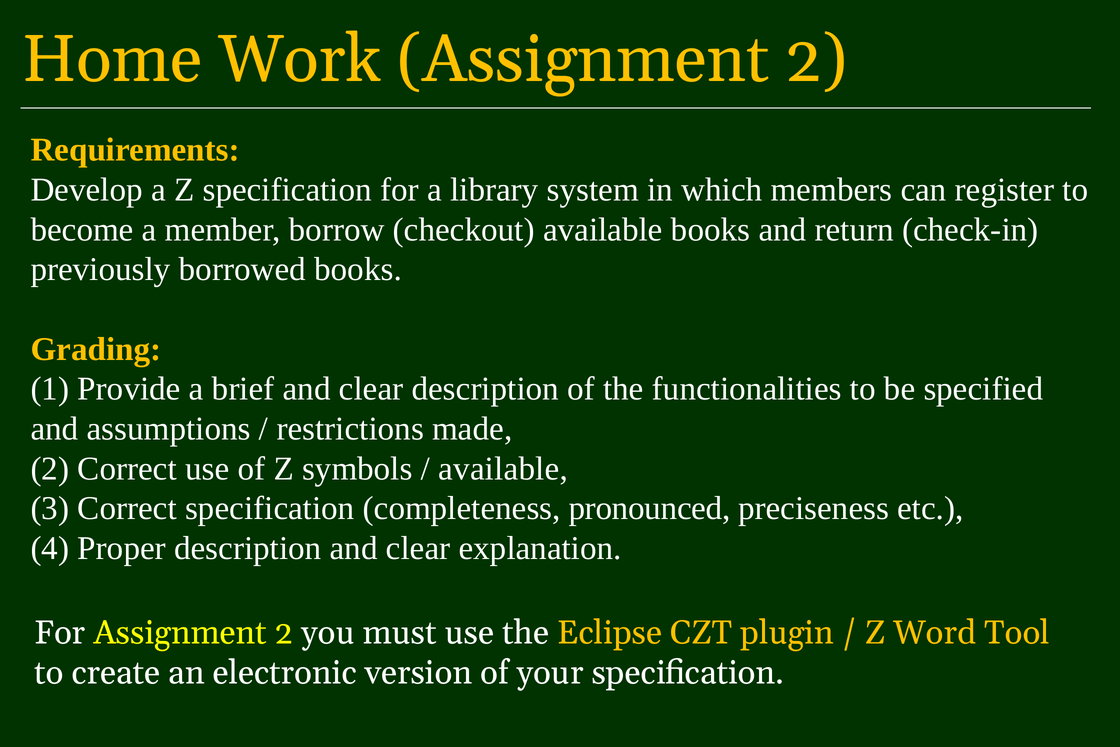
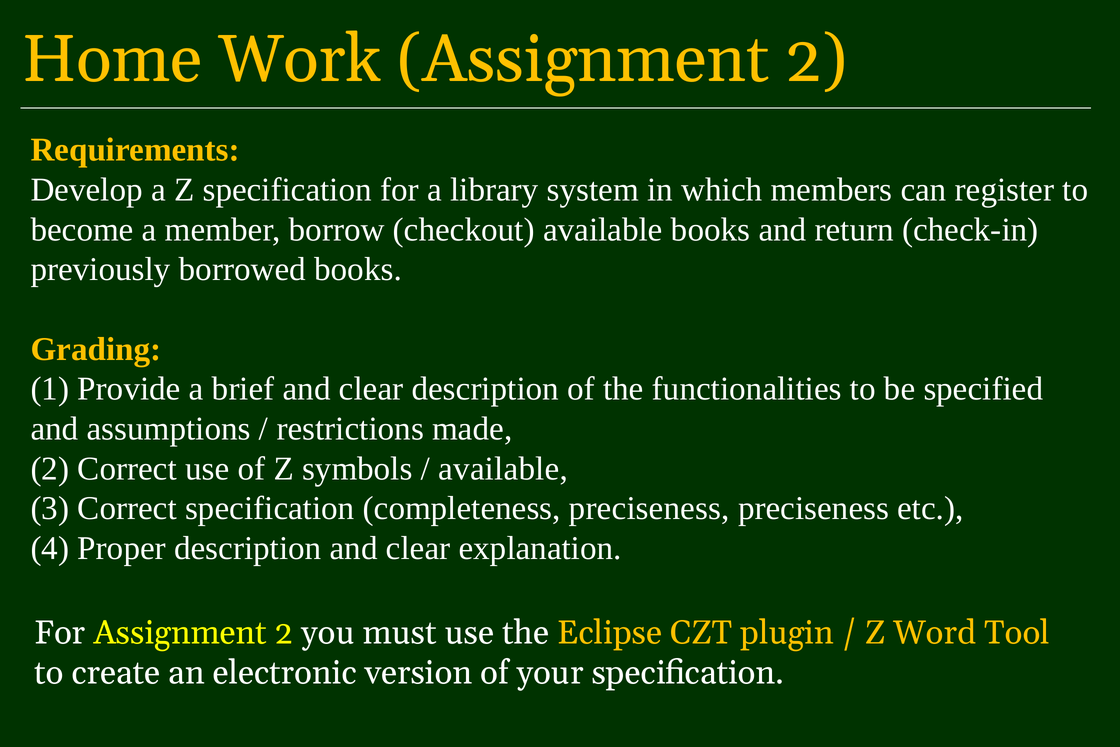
completeness pronounced: pronounced -> preciseness (649, 508)
